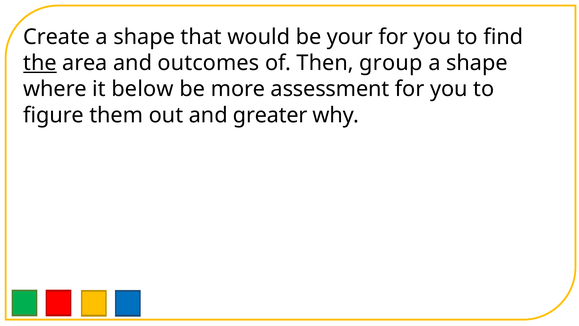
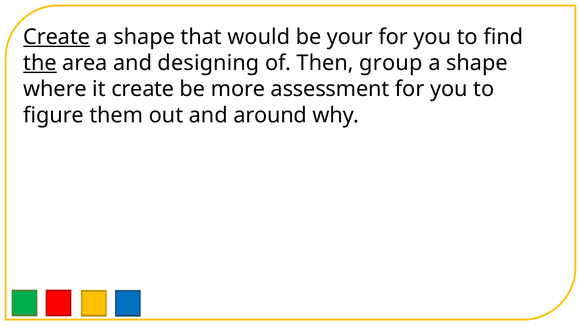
Create underline: none -> present (57, 37)
outcomes: outcomes -> designing (208, 63)
it below: below -> create (143, 89)
greater: greater -> around (270, 115)
